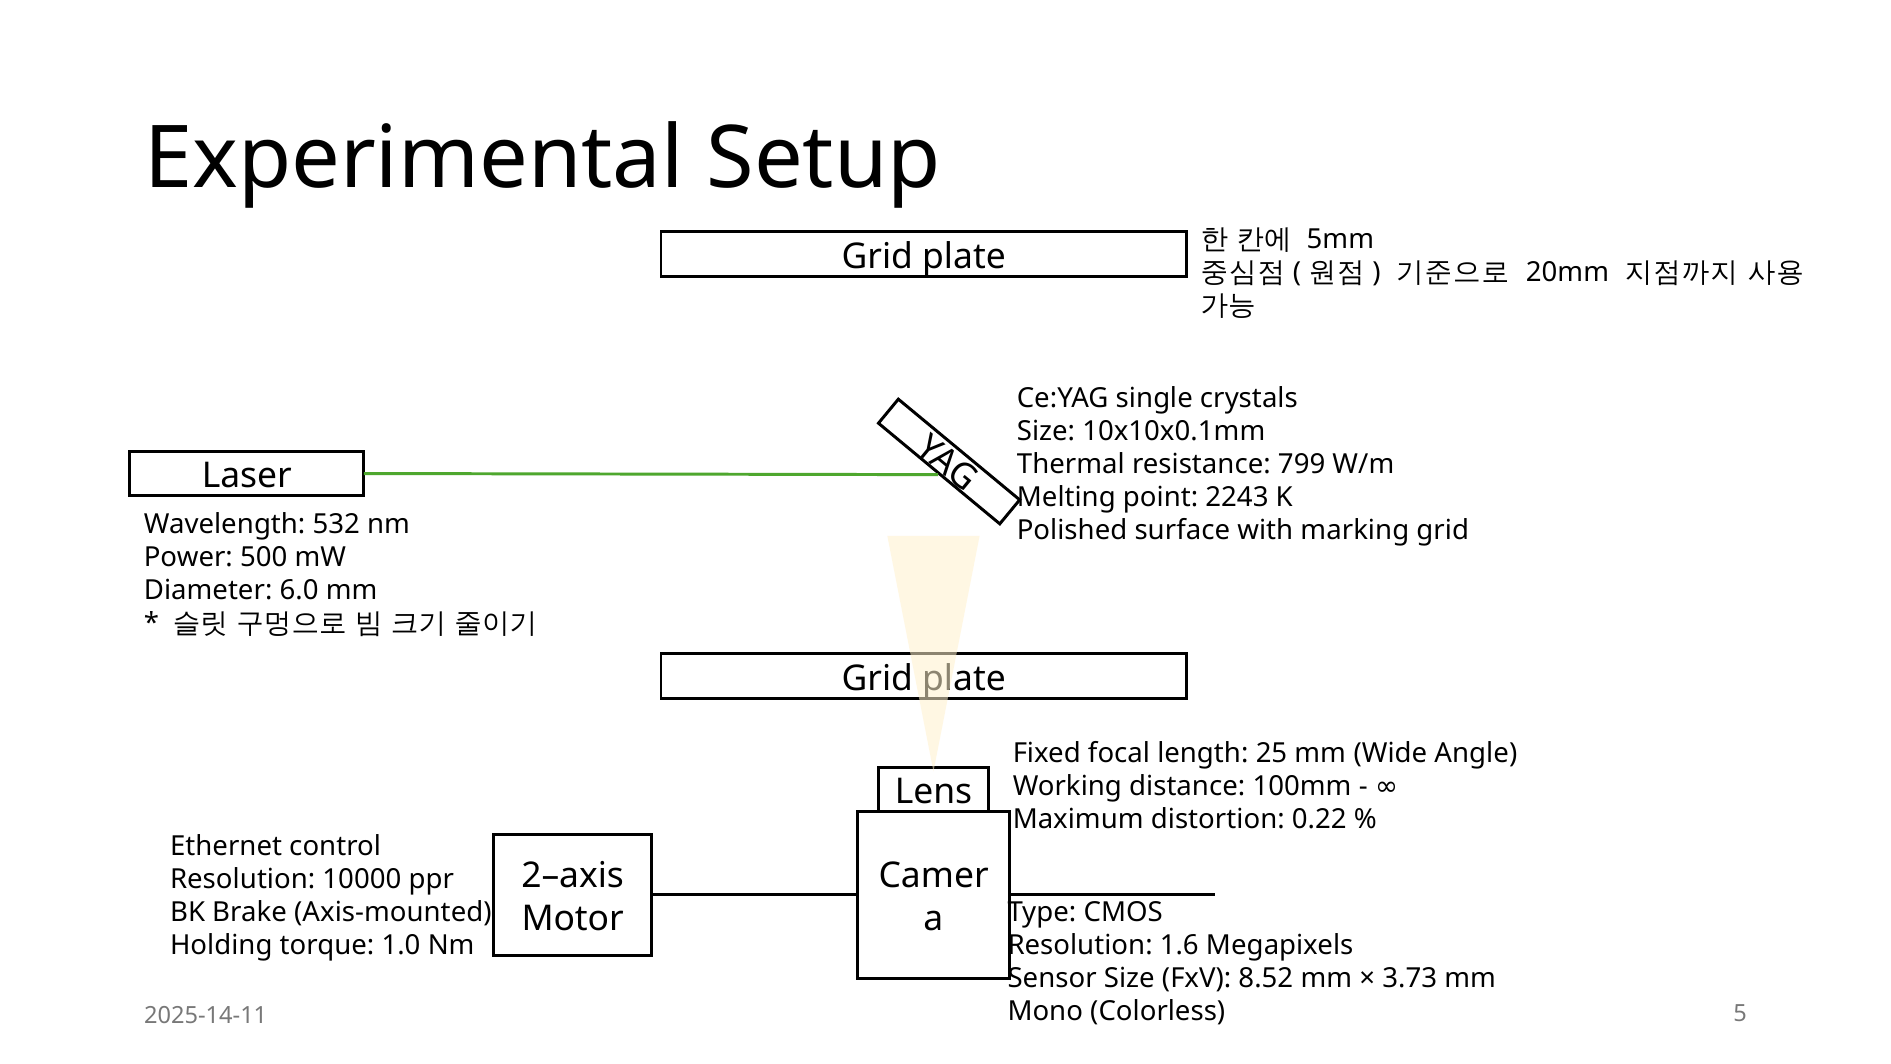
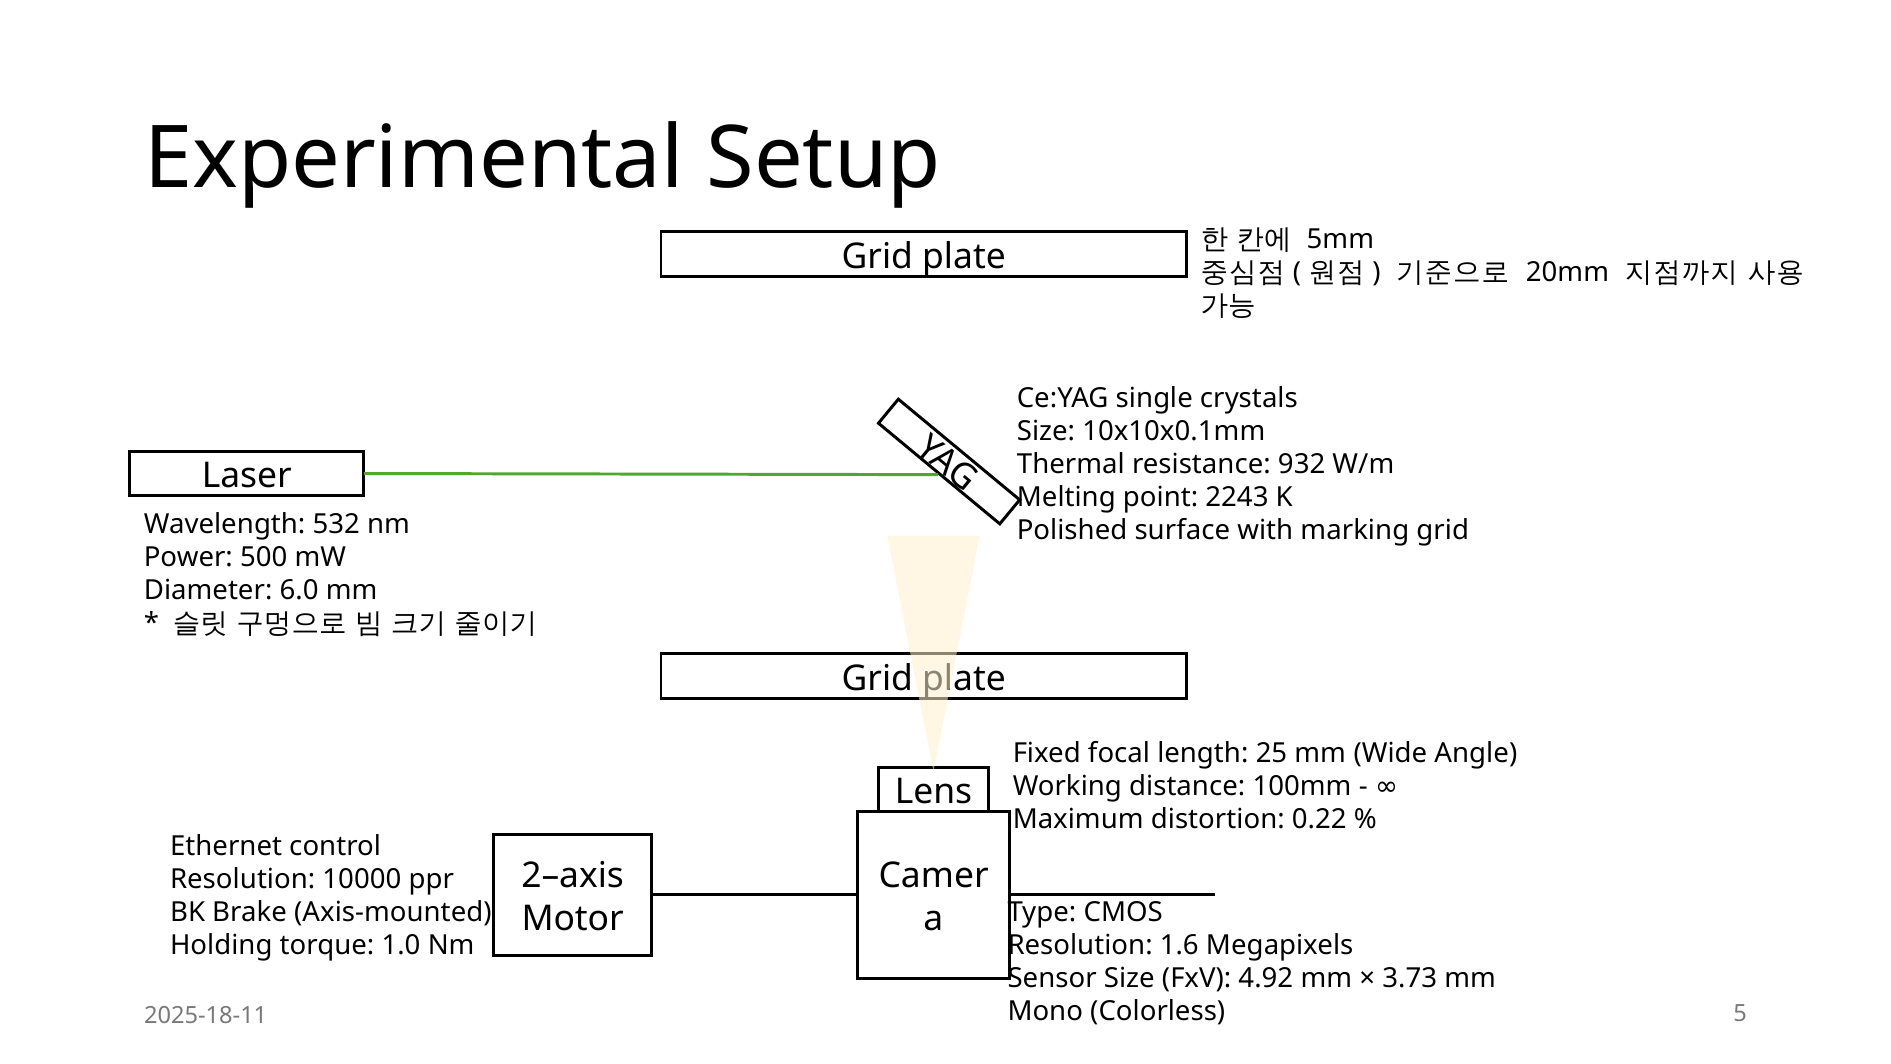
799: 799 -> 932 (1302, 464)
8.52: 8.52 -> 4.92 (1266, 978)
2025-14-11: 2025-14-11 -> 2025-18-11 (206, 1016)
